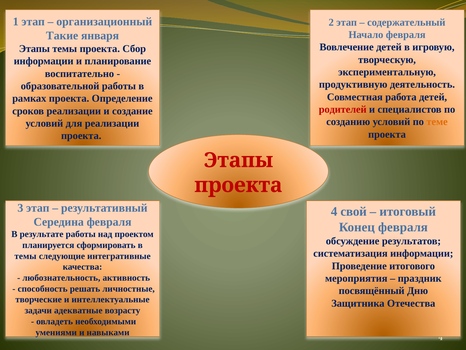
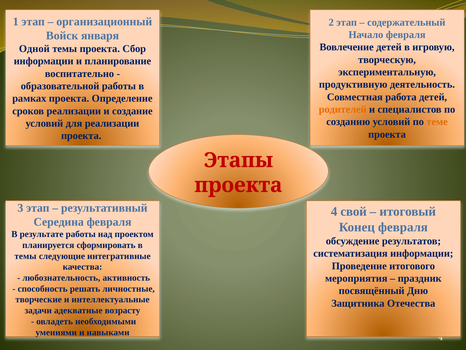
Такие: Такие -> Войск (62, 36)
Этапы: Этапы -> Одной (34, 49)
родителей colour: red -> orange (343, 109)
